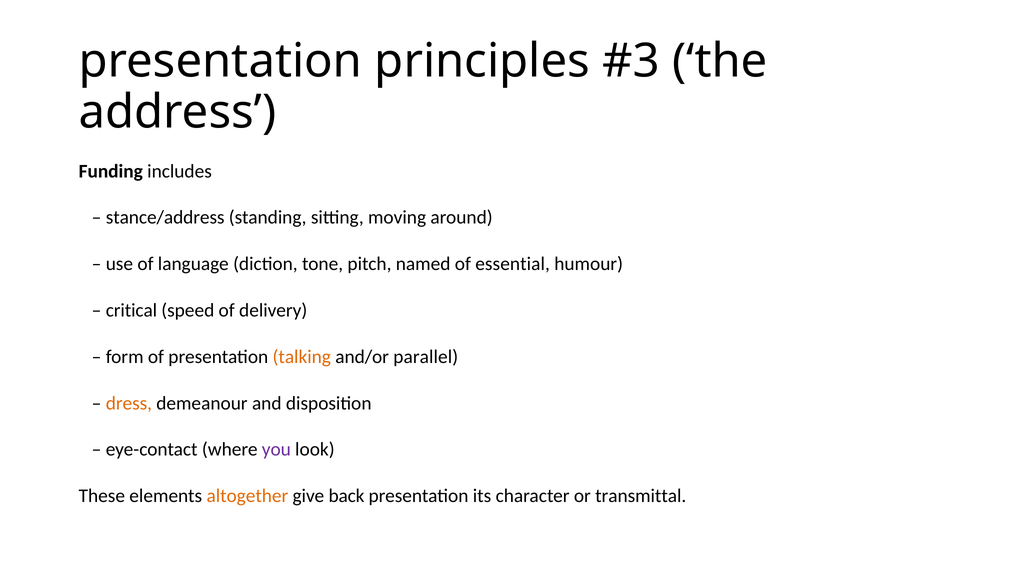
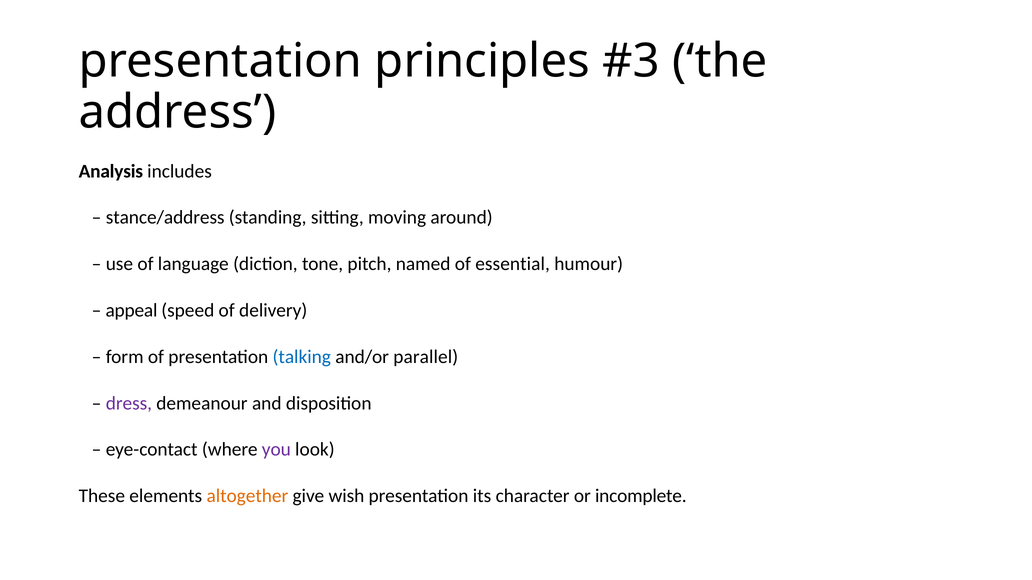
Funding: Funding -> Analysis (111, 171)
critical: critical -> appeal (131, 311)
talking colour: orange -> blue (302, 357)
dress colour: orange -> purple (129, 404)
back: back -> wish (346, 496)
transmittal: transmittal -> incomplete (641, 496)
